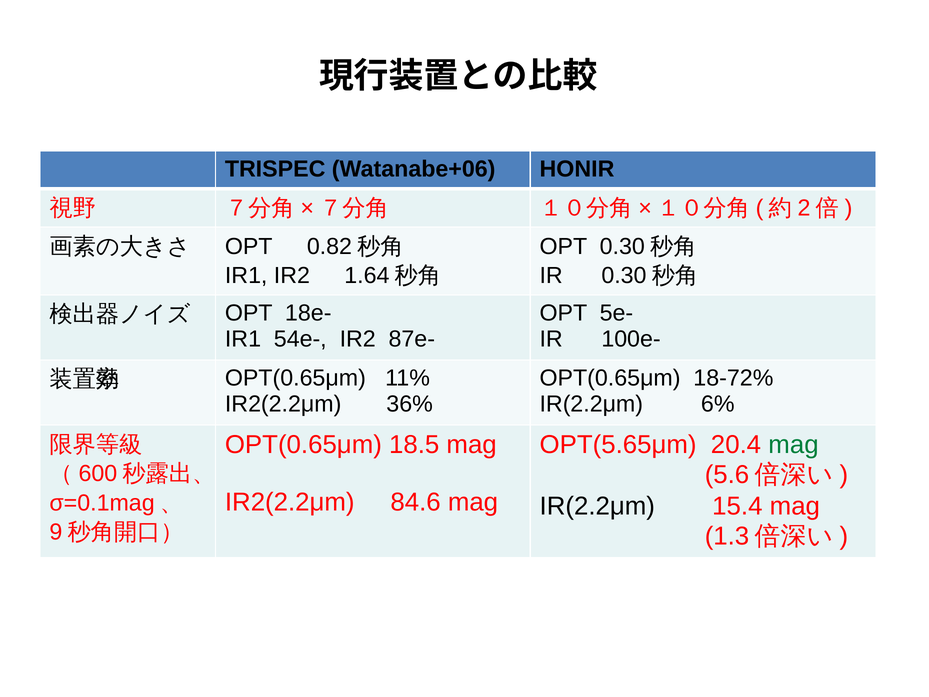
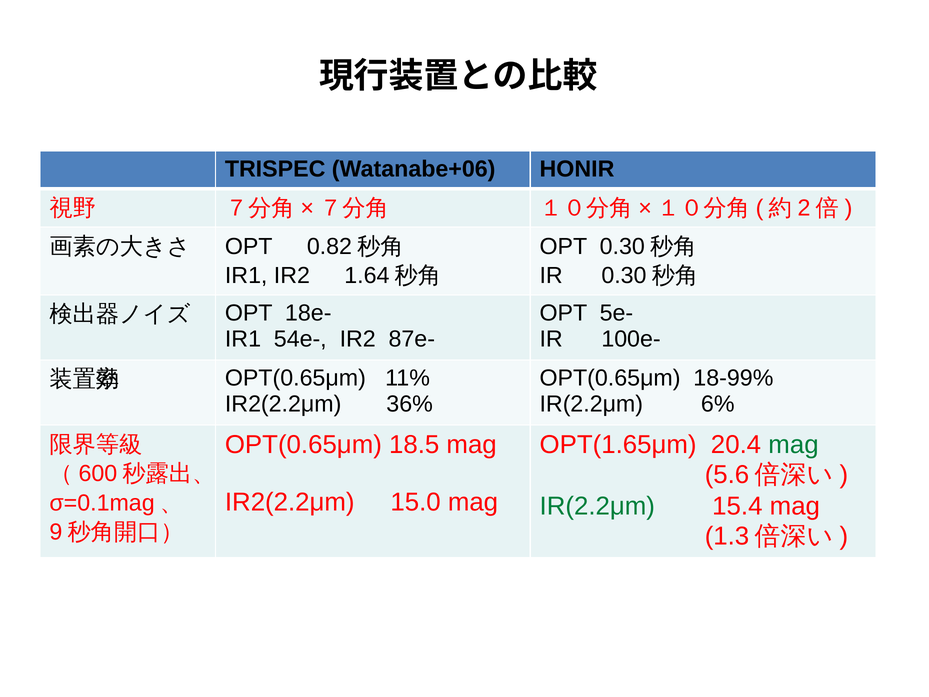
18-72%: 18-72% -> 18-99% (733, 378)
OPT(5.65μm: OPT(5.65μm -> OPT(1.65μm (618, 444)
84.6: 84.6 -> 15.0 (416, 502)
IR(2.2μm colour: black -> green (597, 506)
